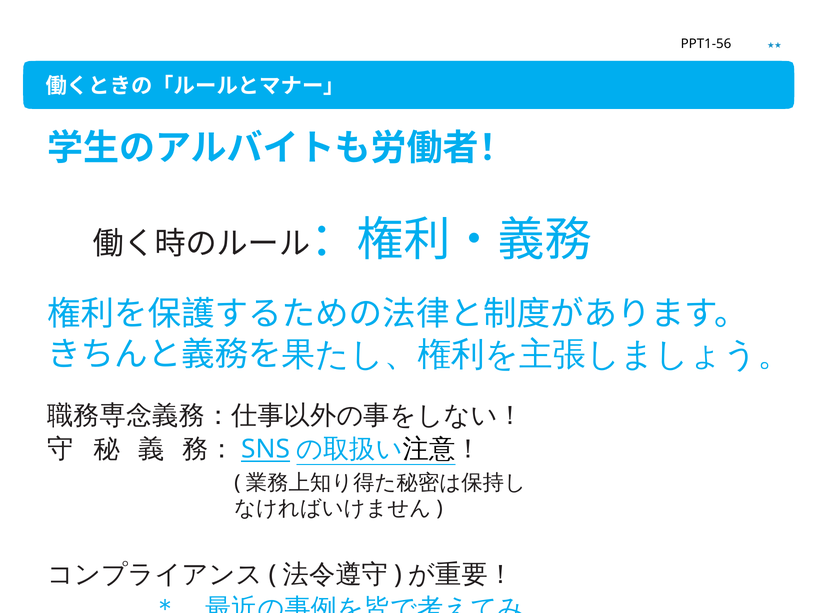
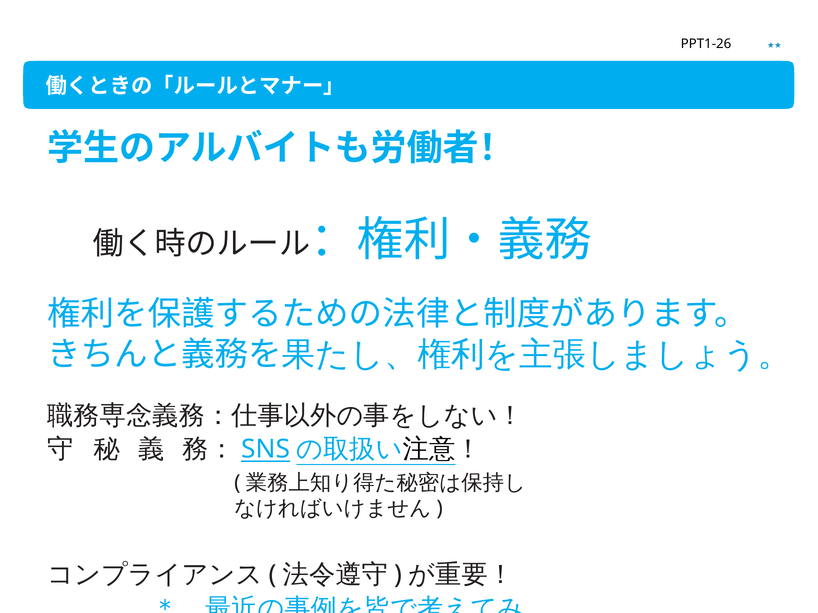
PPT1-56: PPT1-56 -> PPT1-26 (706, 44)
